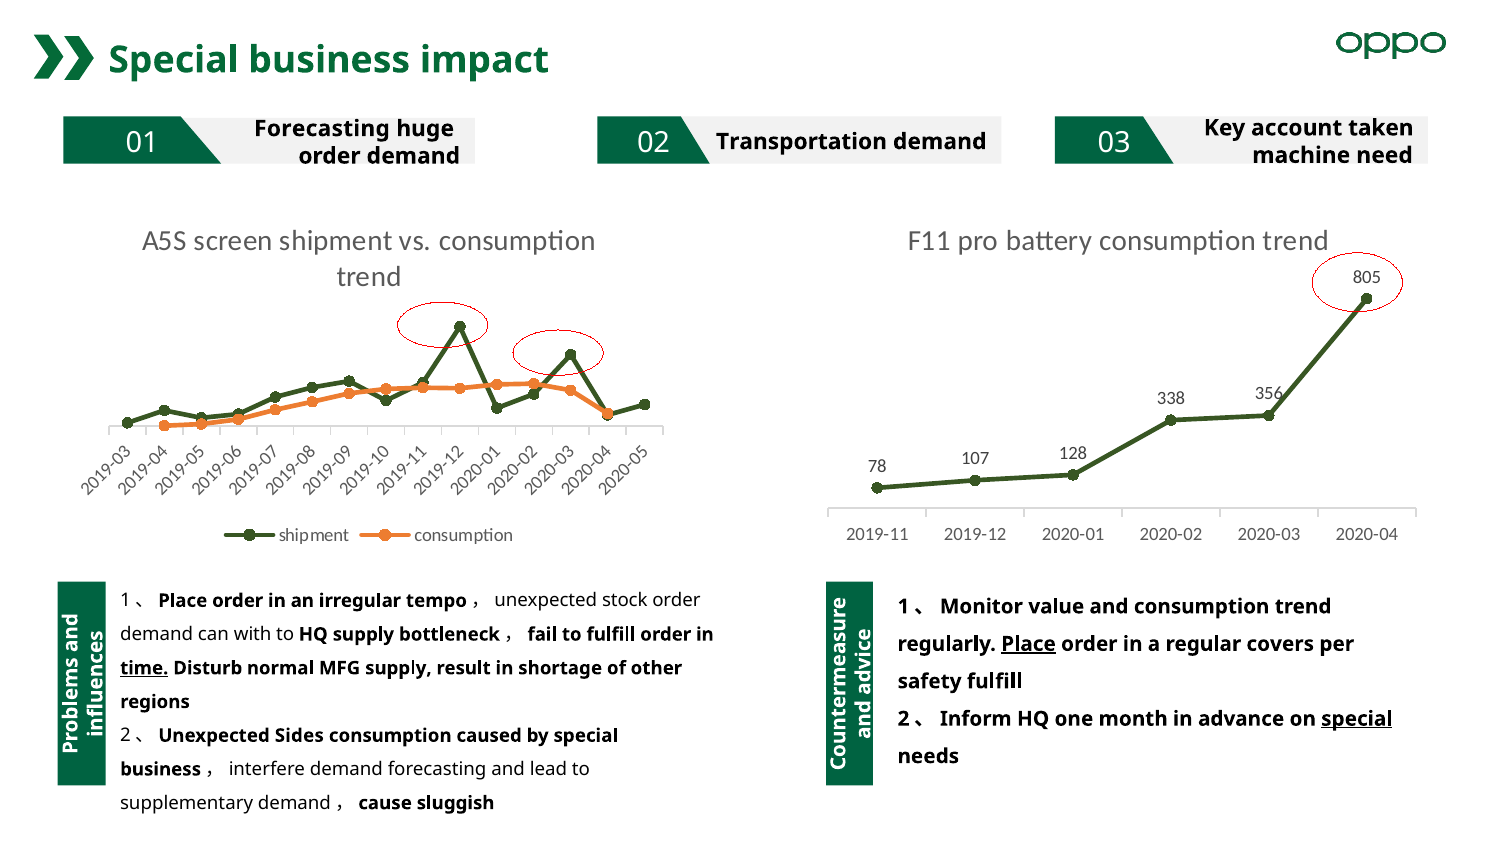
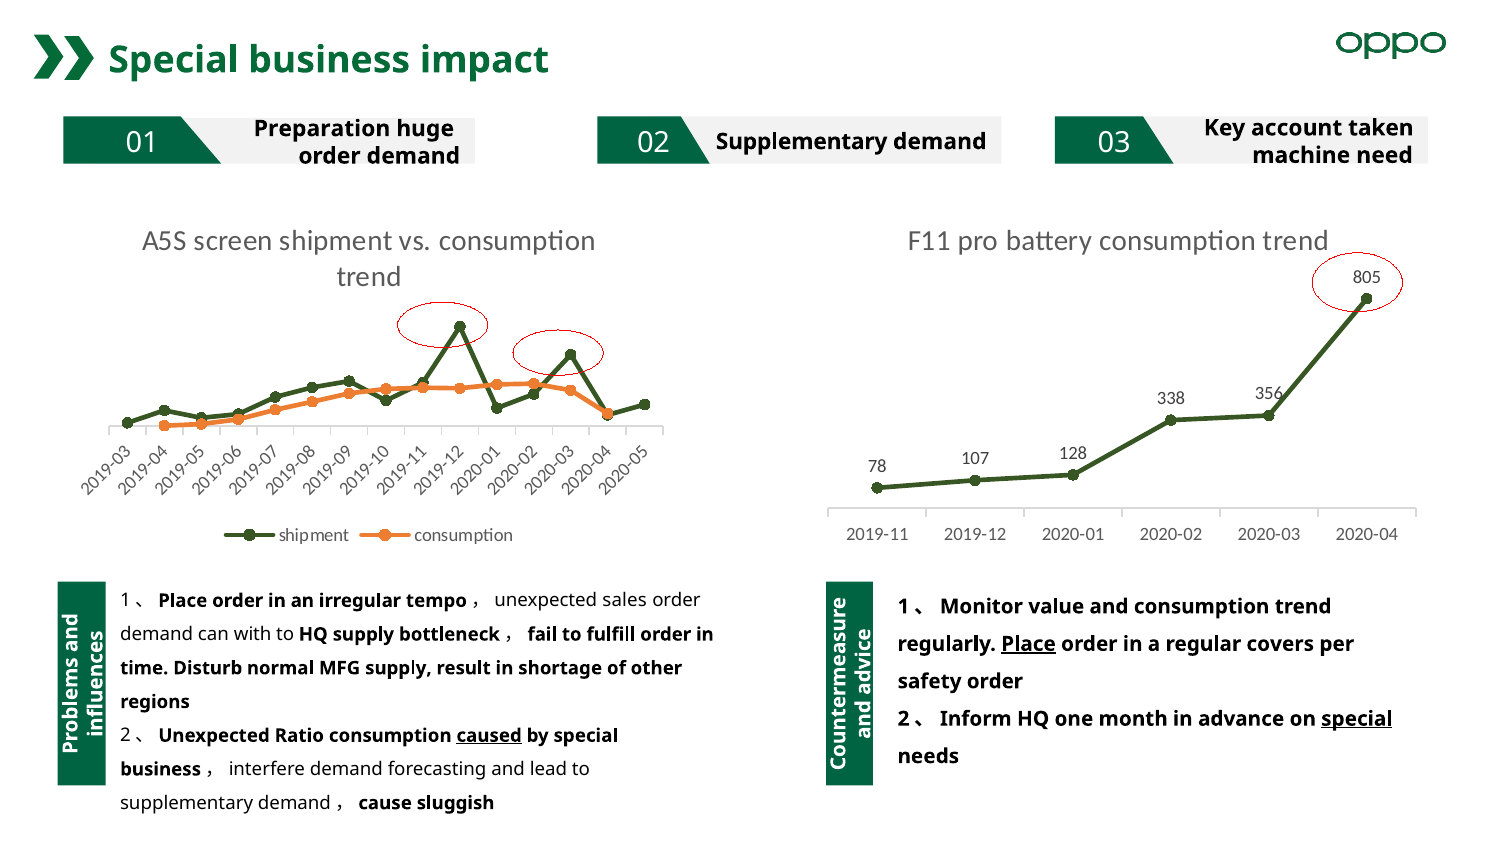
Forecasting: Forecasting -> Preparation (322, 129)
01 Transportation: Transportation -> Supplementary (802, 142)
stock: stock -> sales (625, 601)
time underline: present -> none (144, 668)
safety fulfill: fulfill -> order (995, 681)
Sides: Sides -> Ratio (299, 736)
caused underline: none -> present (489, 736)
